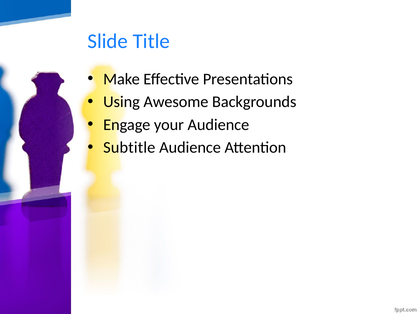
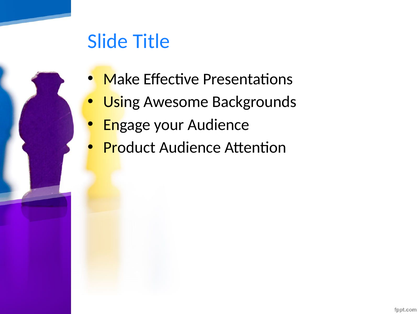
Subtitle: Subtitle -> Product (129, 147)
